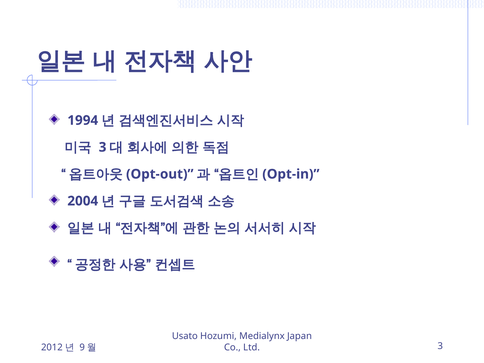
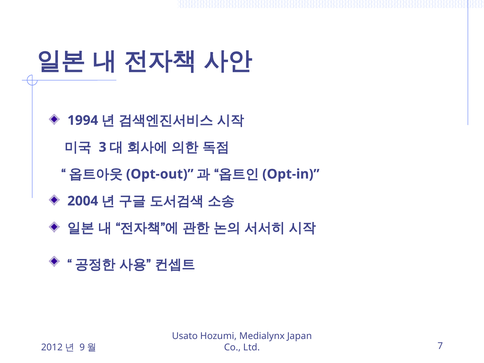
Ltd 3: 3 -> 7 (440, 346)
